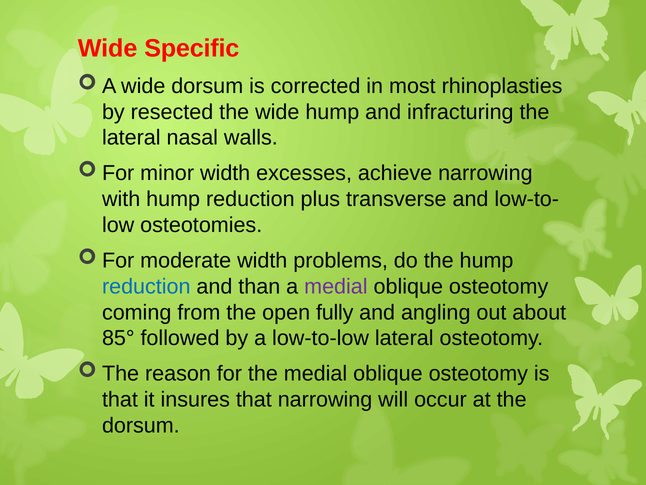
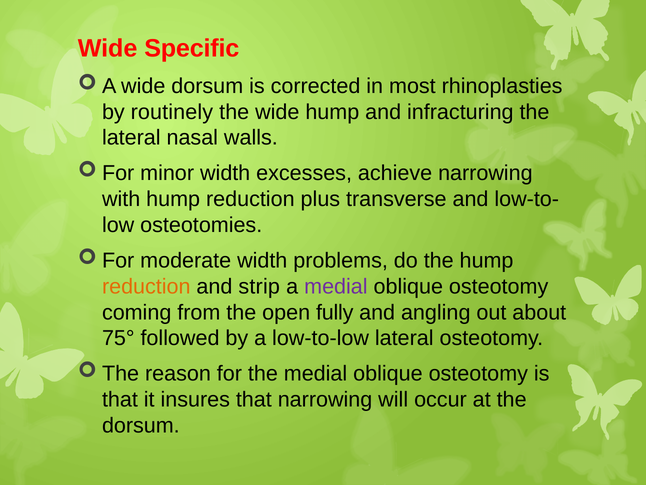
resected: resected -> routinely (172, 112)
reduction colour: blue -> orange (146, 286)
than: than -> strip (259, 286)
85°: 85° -> 75° (118, 338)
